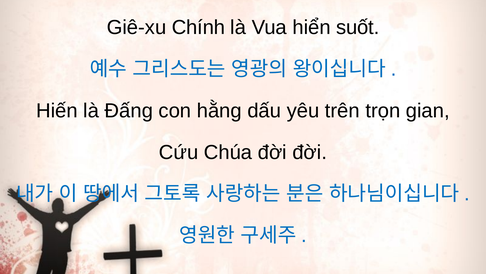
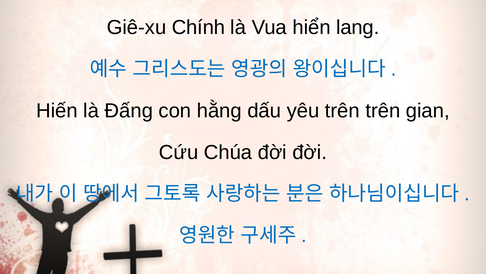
suốt: suốt -> lang (358, 28)
trên trọn: trọn -> trên (383, 110)
